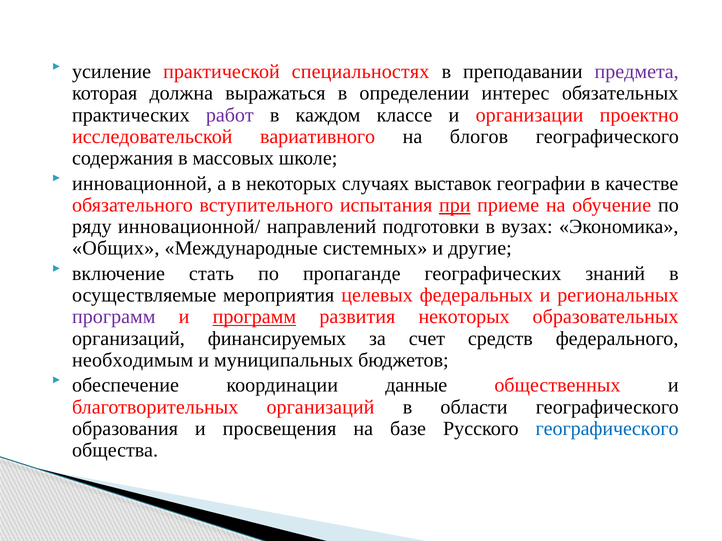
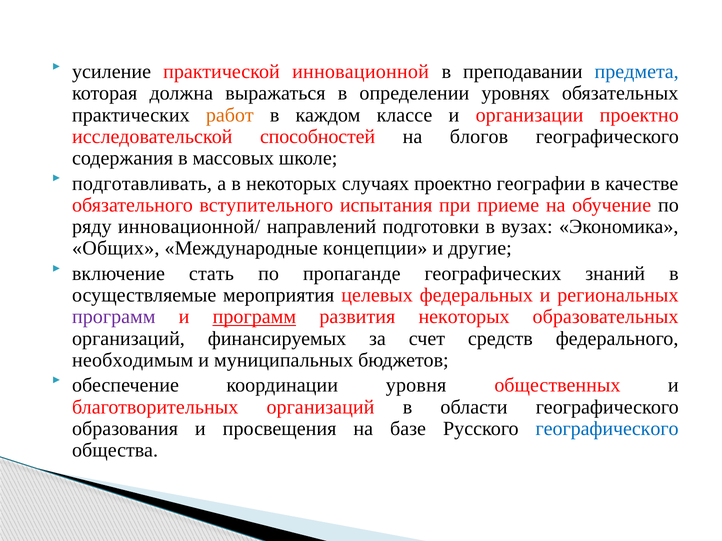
специальностях: специальностях -> инновационной (361, 72)
предмета colour: purple -> blue (637, 72)
интерес: интерес -> уровнях (516, 93)
работ colour: purple -> orange (230, 115)
вариативного: вариативного -> способностей (318, 137)
инновационной: инновационной -> подготавливать (142, 184)
случаях выставок: выставок -> проектно (453, 184)
при underline: present -> none (455, 205)
системных: системных -> концепции (375, 249)
данные: данные -> уровня (416, 386)
